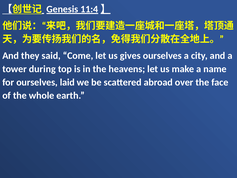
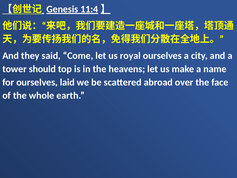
gives: gives -> royal (130, 56)
during: during -> should (42, 69)
